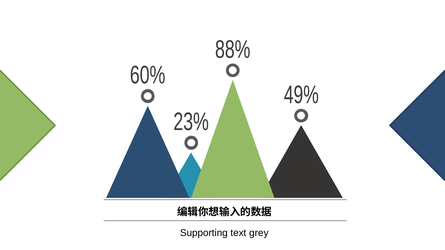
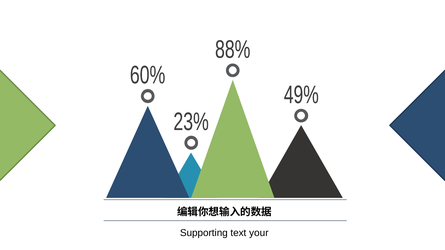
grey: grey -> your (259, 233)
